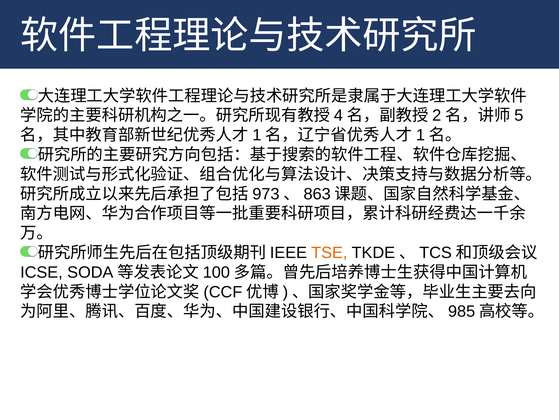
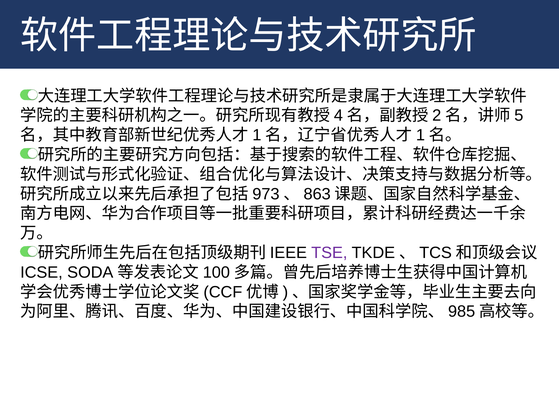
TSE colour: orange -> purple (329, 252)
